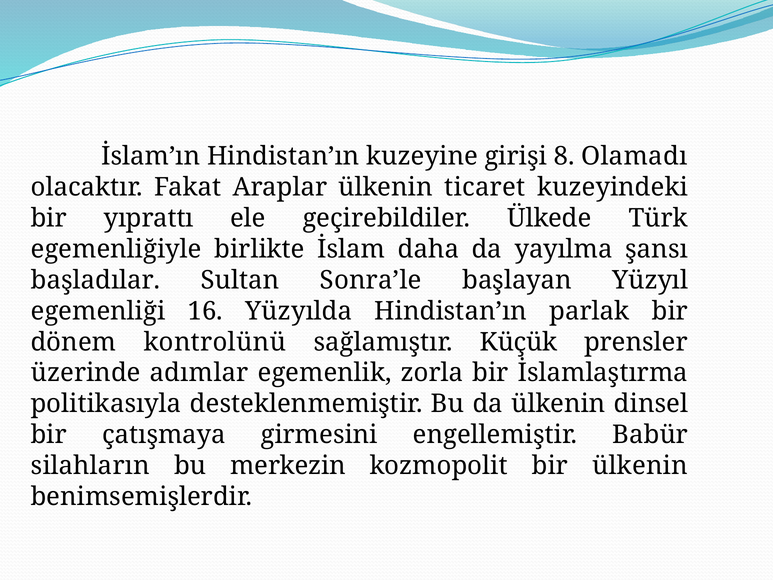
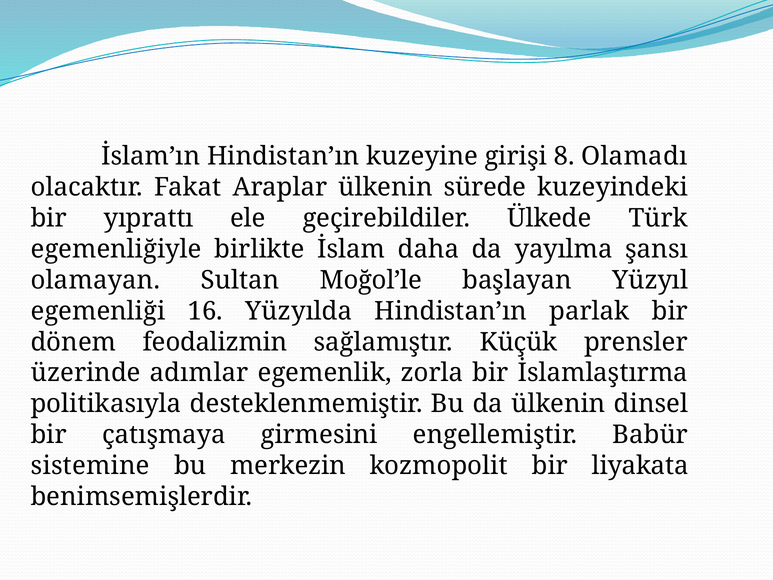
ticaret: ticaret -> sürede (485, 187)
başladılar: başladılar -> olamayan (95, 280)
Sonra’le: Sonra’le -> Moğol’le (371, 280)
kontrolünü: kontrolünü -> feodalizmin (215, 342)
silahların: silahların -> sistemine (90, 466)
bir ülkenin: ülkenin -> liyakata (640, 466)
